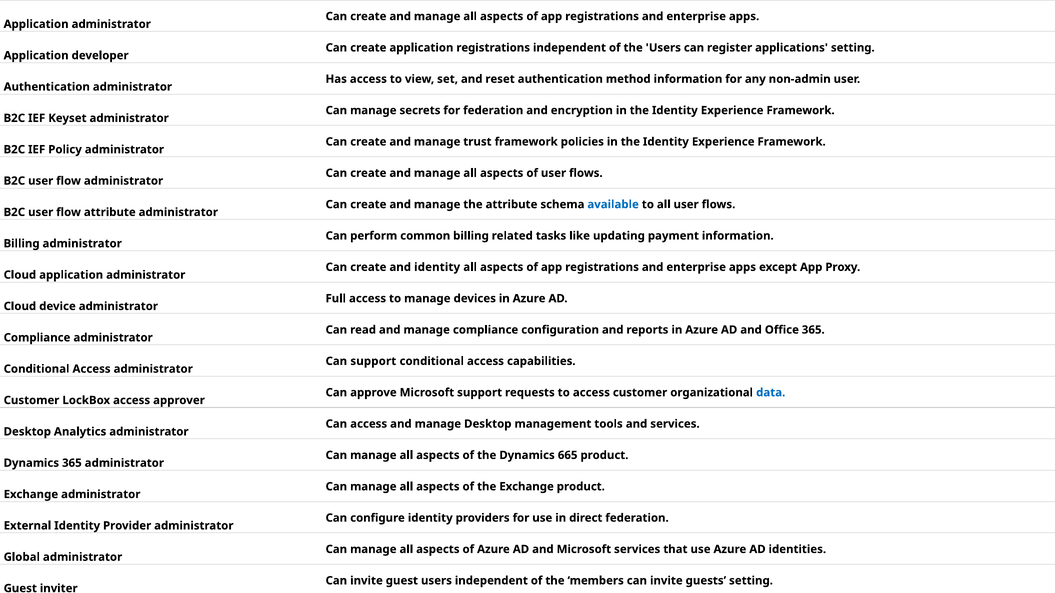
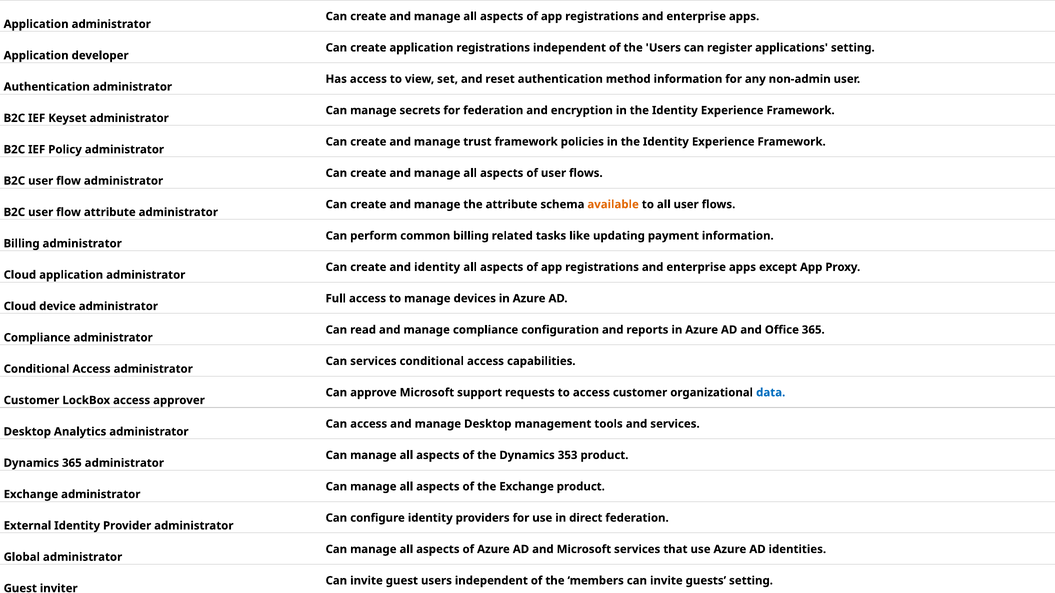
available colour: blue -> orange (613, 205)
Can support: support -> services (373, 361)
665: 665 -> 353 (568, 456)
